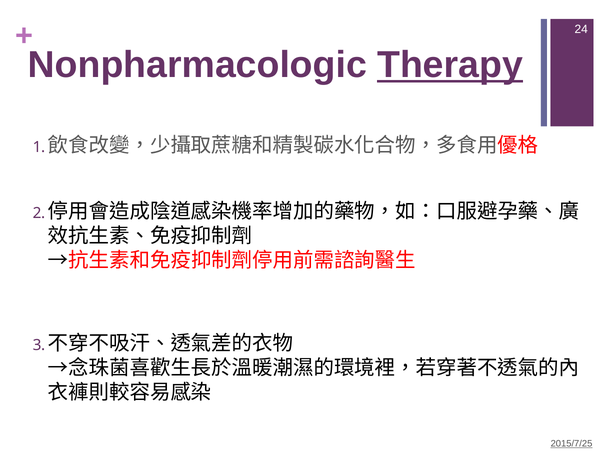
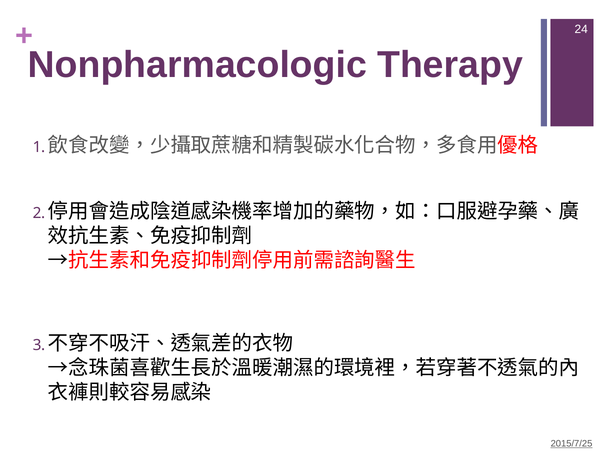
Therapy underline: present -> none (450, 65)
